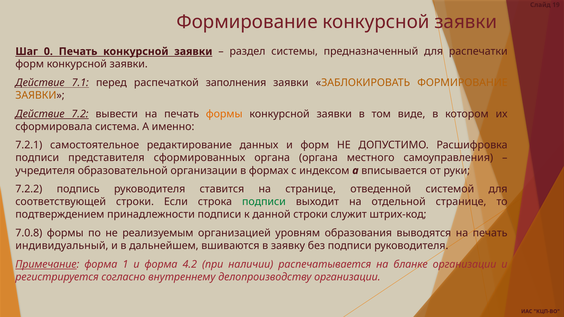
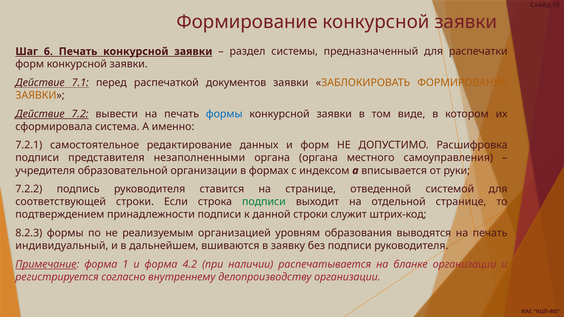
0: 0 -> 6 (48, 51)
заполнения: заполнения -> документов (236, 83)
формы colour: orange -> blue (224, 114)
сформированных: сформированных -> незаполненными (199, 158)
7.0.8: 7.0.8 -> 8.2.3 (29, 233)
